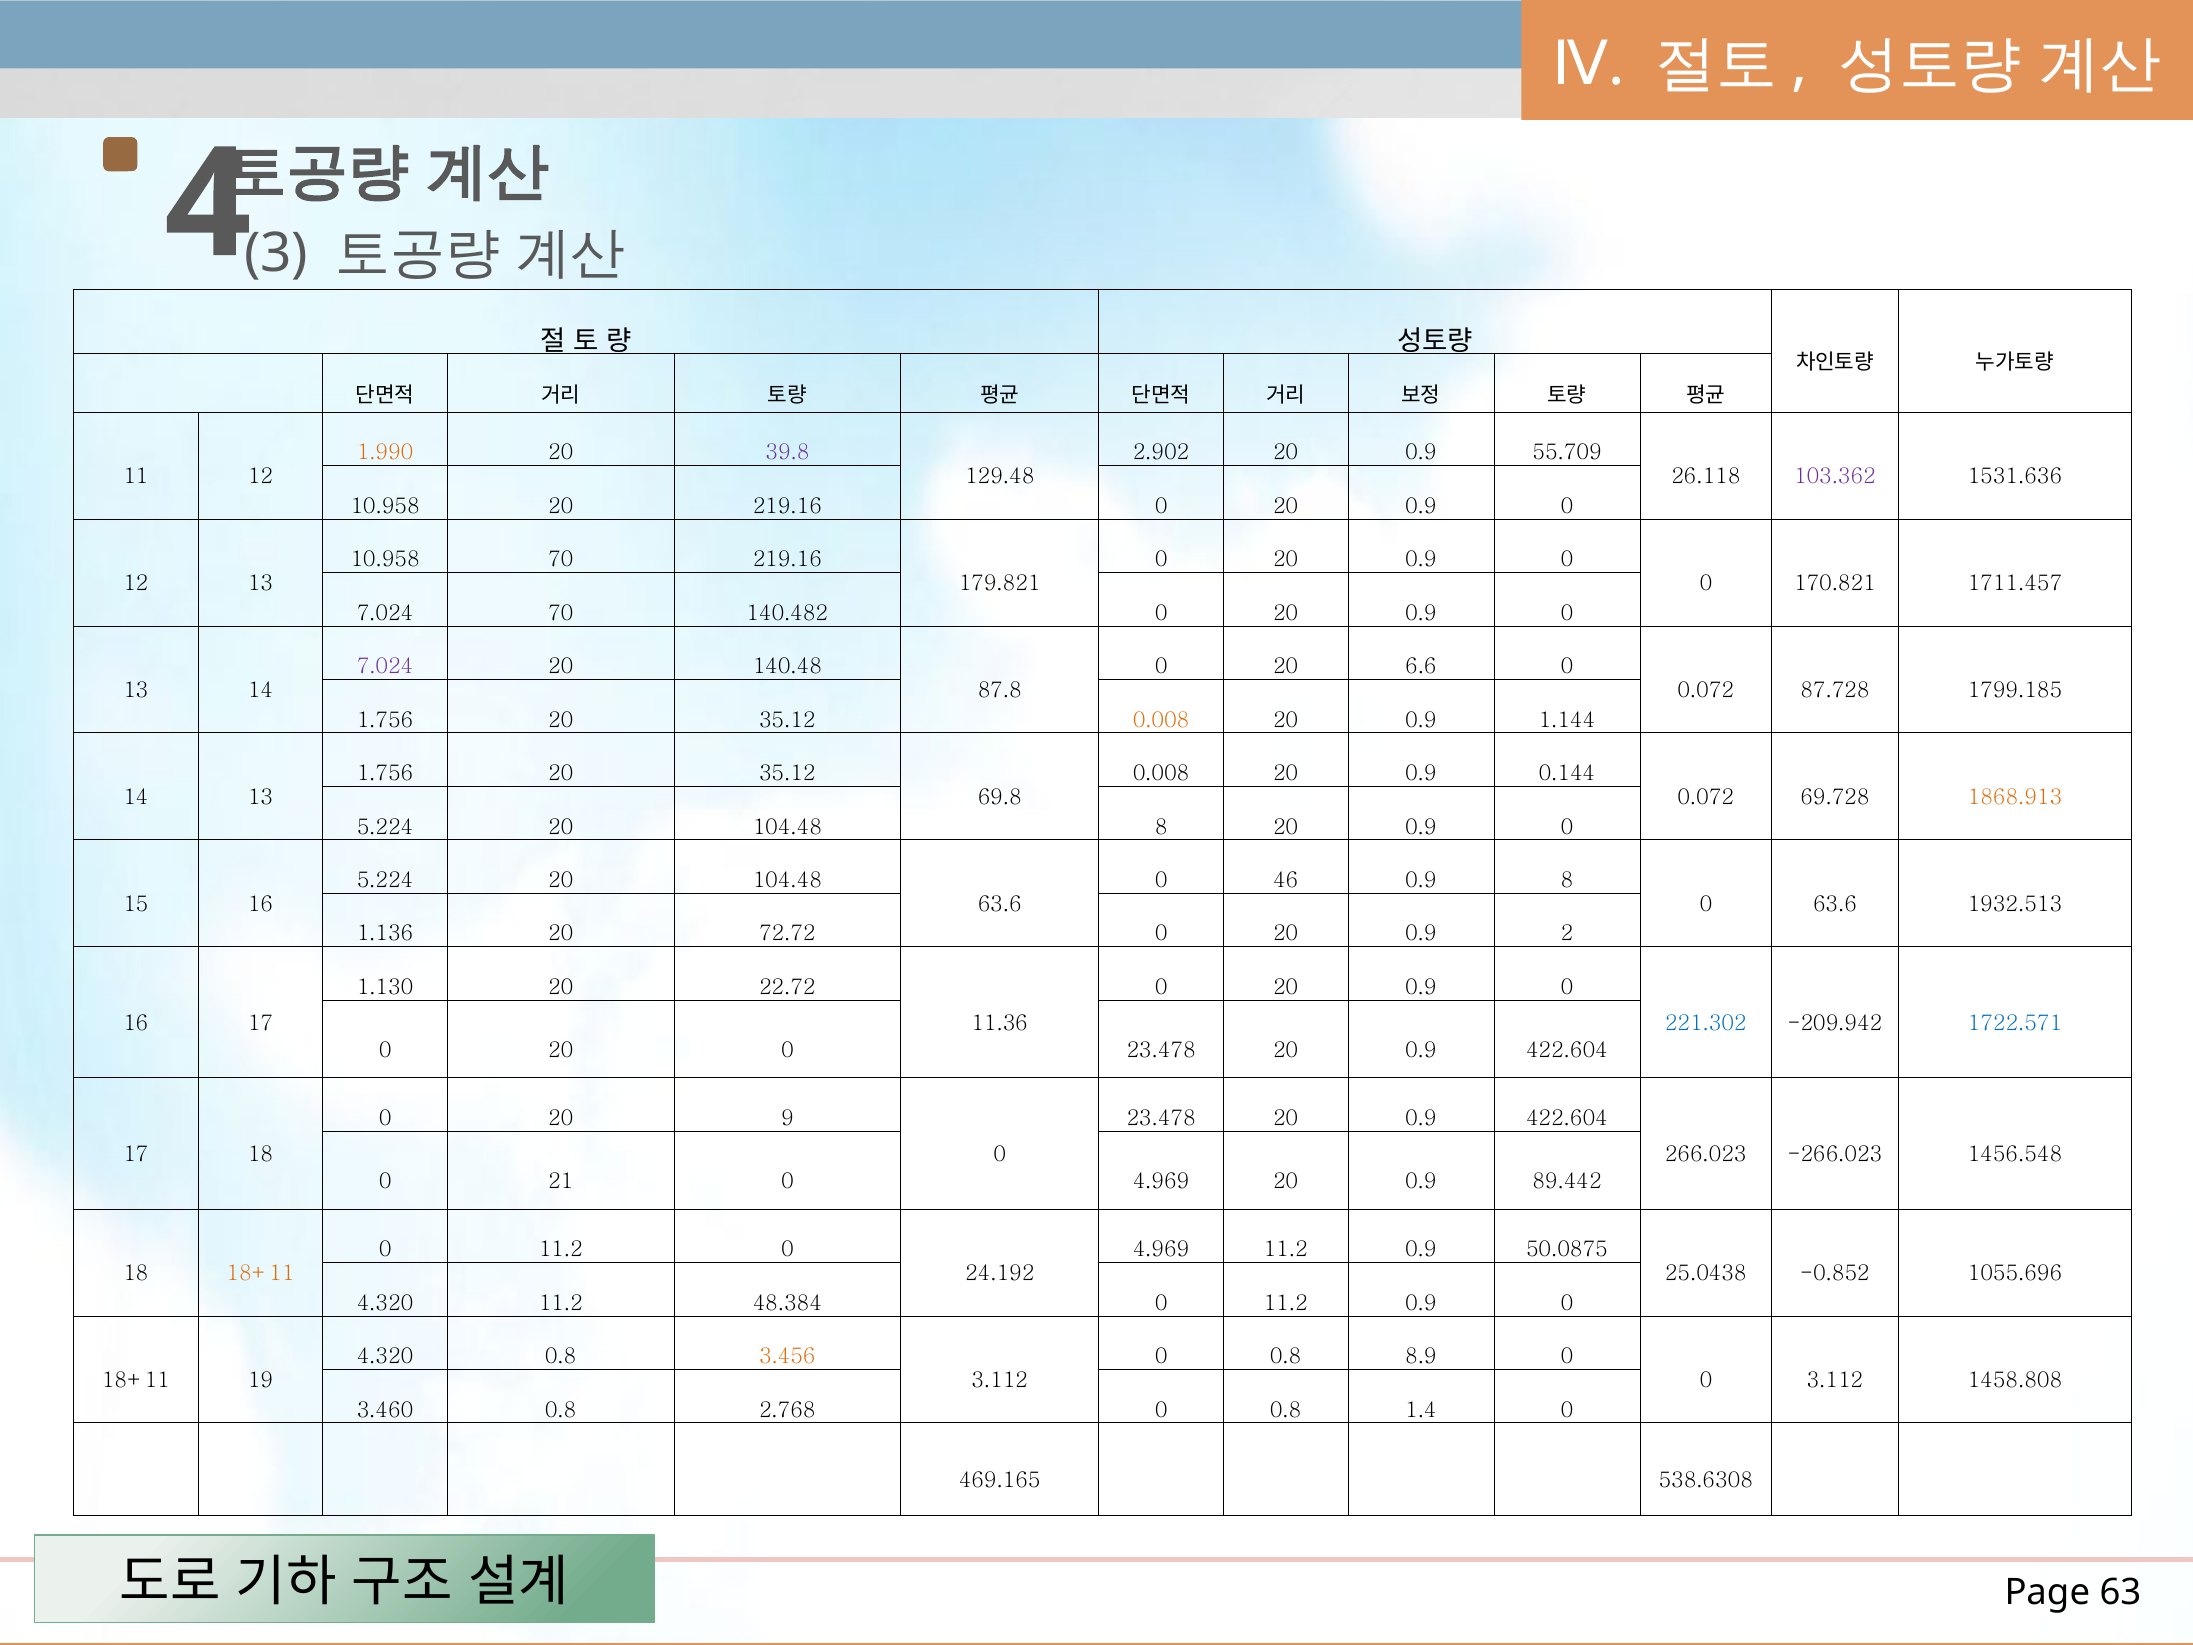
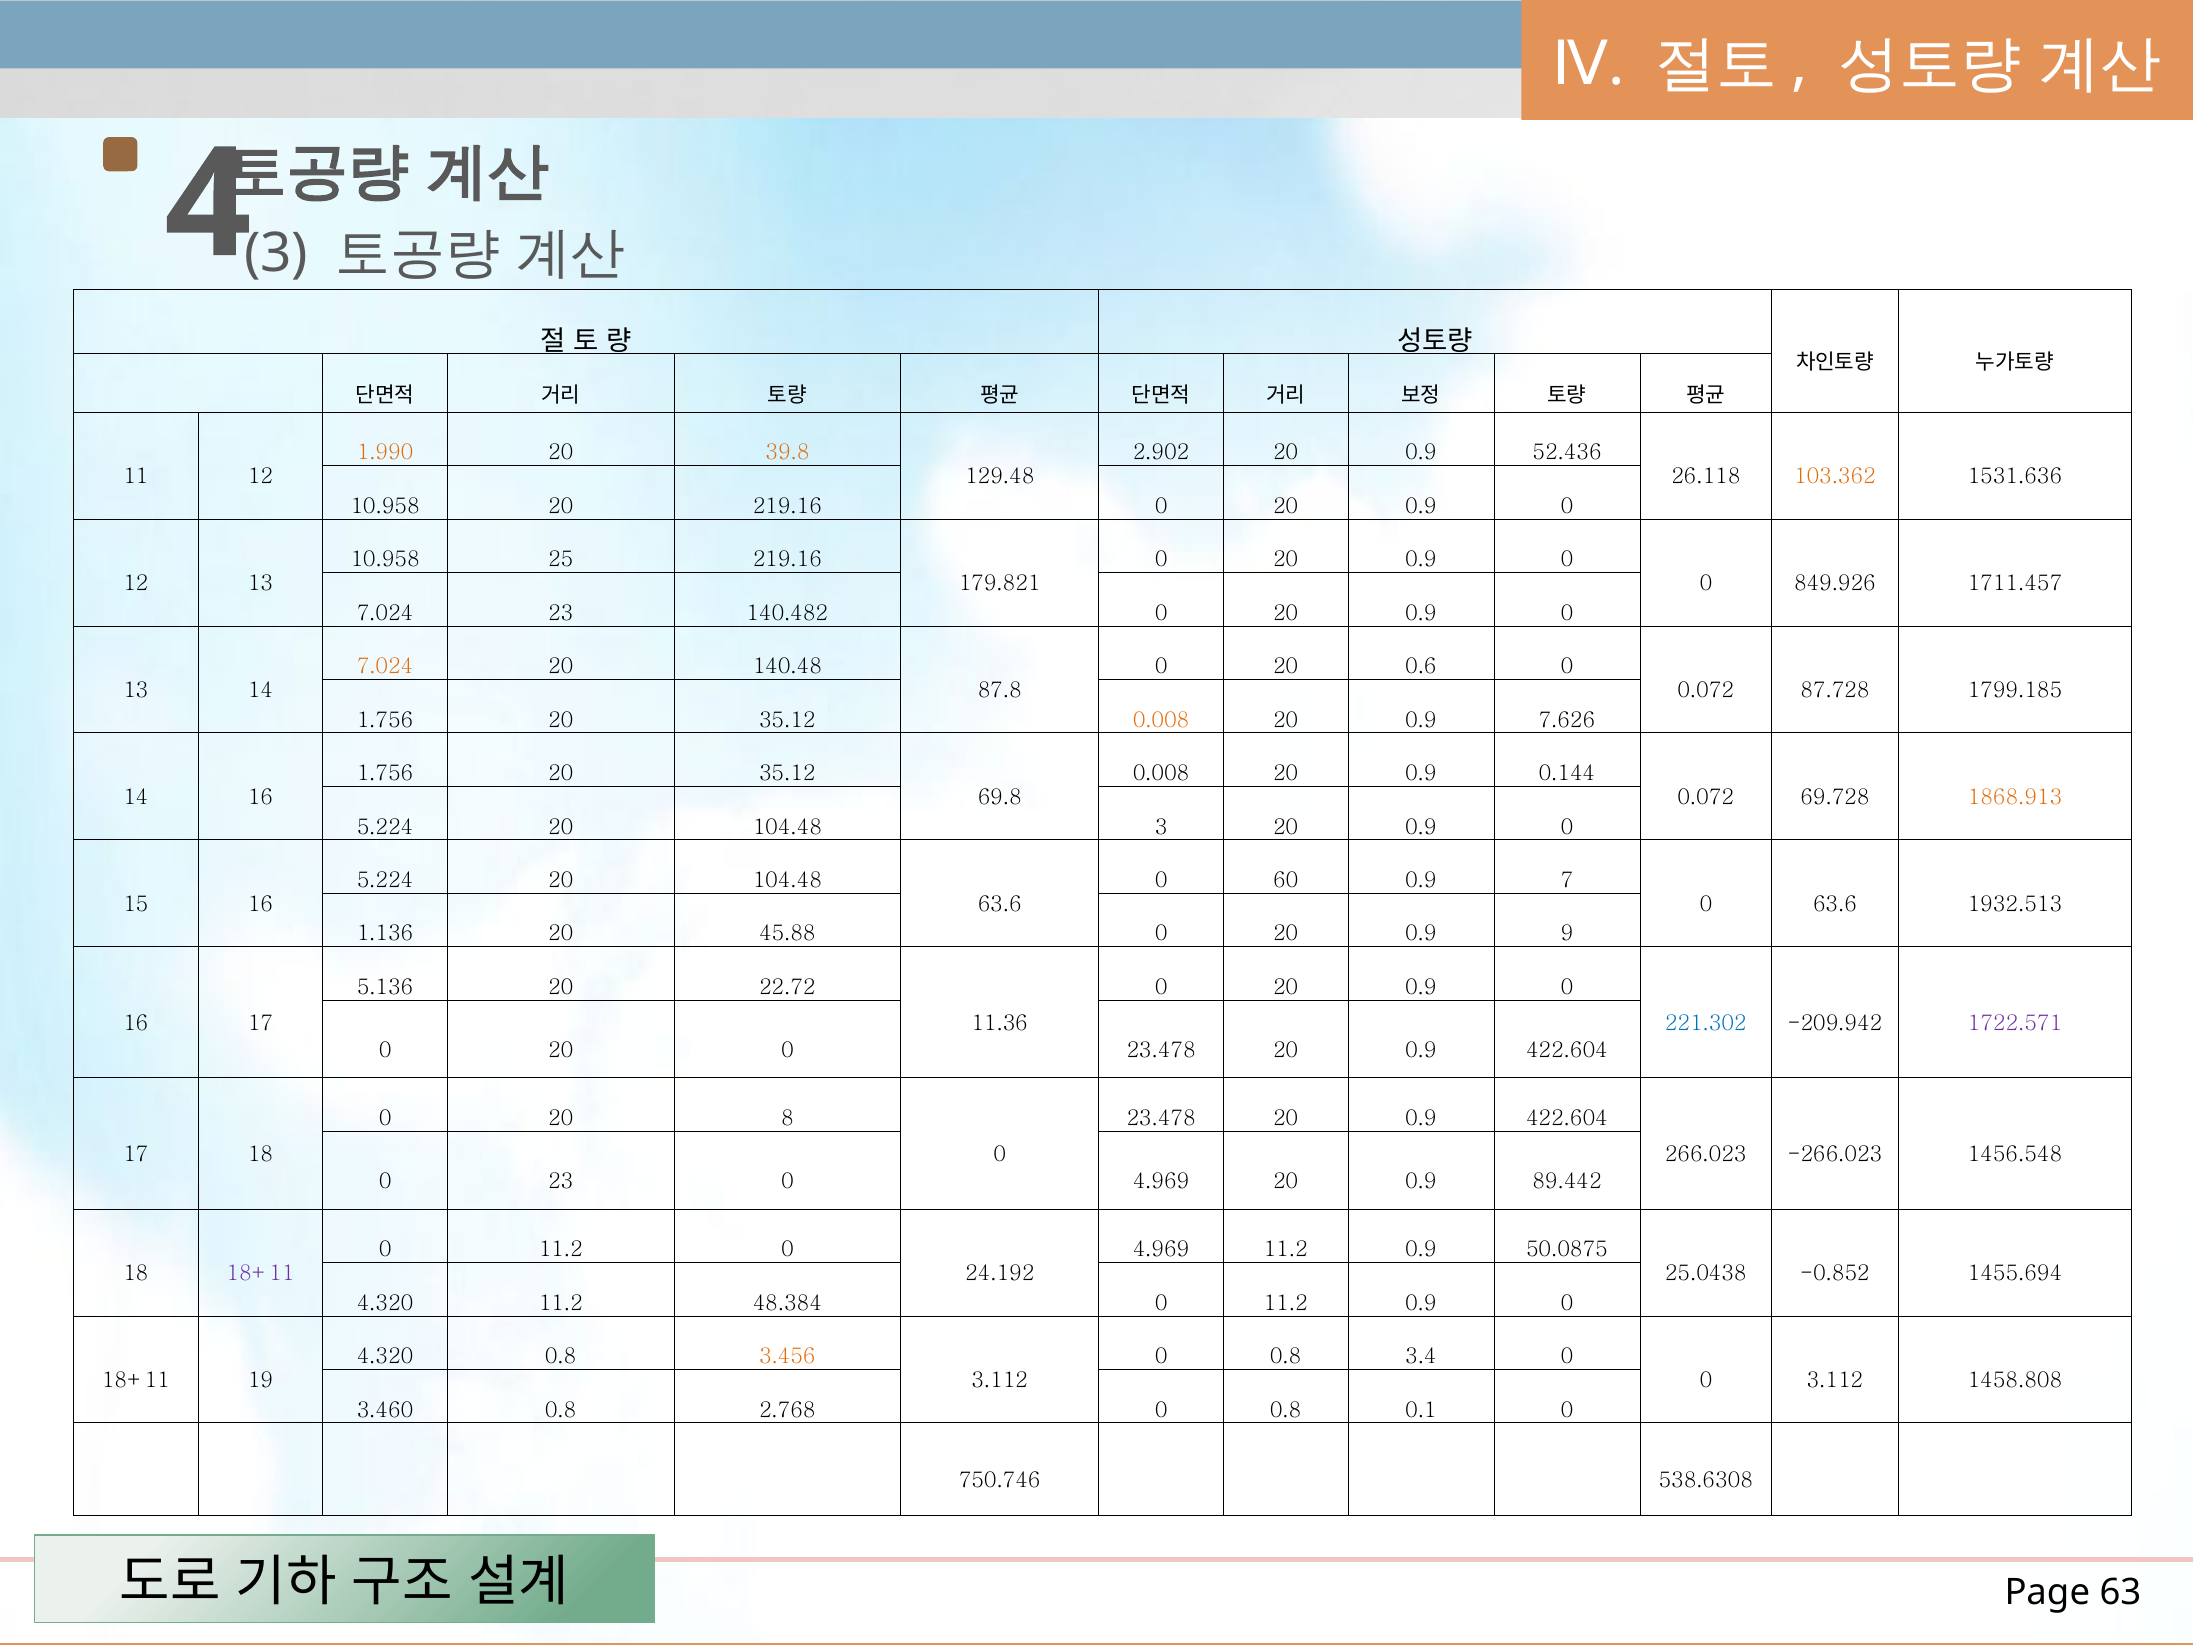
39.8 colour: purple -> orange (787, 453)
55.709: 55.709 -> 52.436 (1567, 453)
103.362 colour: purple -> orange (1835, 477)
10.958 70: 70 -> 25 (561, 560)
170.821: 170.821 -> 849.926 (1835, 583)
7.024 70: 70 -> 23 (561, 613)
7.024 colour: purple -> orange (385, 667)
6.6: 6.6 -> 0.6 (1421, 667)
1.144: 1.144 -> 7.626 (1567, 720)
14 13: 13 -> 16 (261, 797)
104.48 8: 8 -> 3 (1161, 827)
46: 46 -> 60 (1286, 880)
0.9 8: 8 -> 7 (1567, 880)
72.72: 72.72 -> 45.88 (787, 934)
2: 2 -> 9 (1567, 934)
1.130: 1.130 -> 5.136 (385, 987)
1722.571 colour: blue -> purple (2015, 1023)
9: 9 -> 8 (787, 1118)
0 21: 21 -> 23 (561, 1181)
18+11 colour: orange -> purple (260, 1273)
1055.696: 1055.696 -> 1455.694 (2015, 1273)
8.9: 8.9 -> 3.4 (1421, 1356)
1.4: 1.4 -> 0.1 (1421, 1410)
469.165: 469.165 -> 750.746 (1000, 1480)
